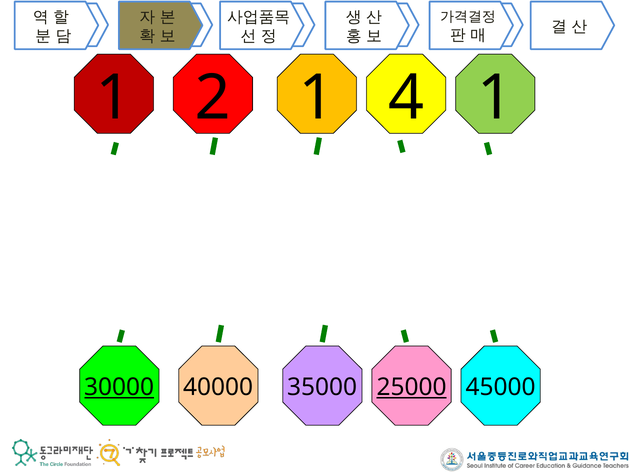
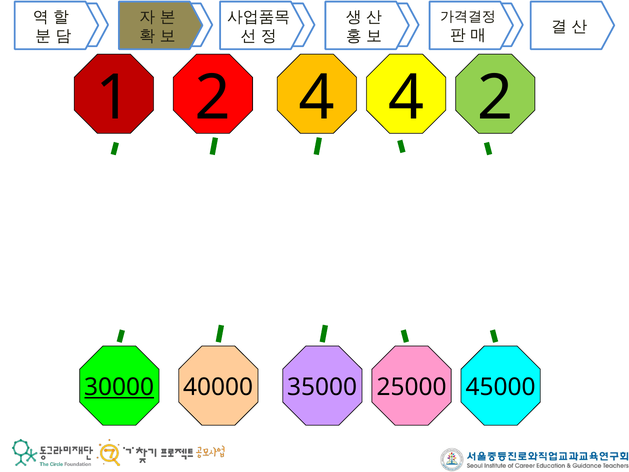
2 1: 1 -> 4 (317, 98)
4 1: 1 -> 2 (495, 98)
25000 underline: present -> none (412, 387)
